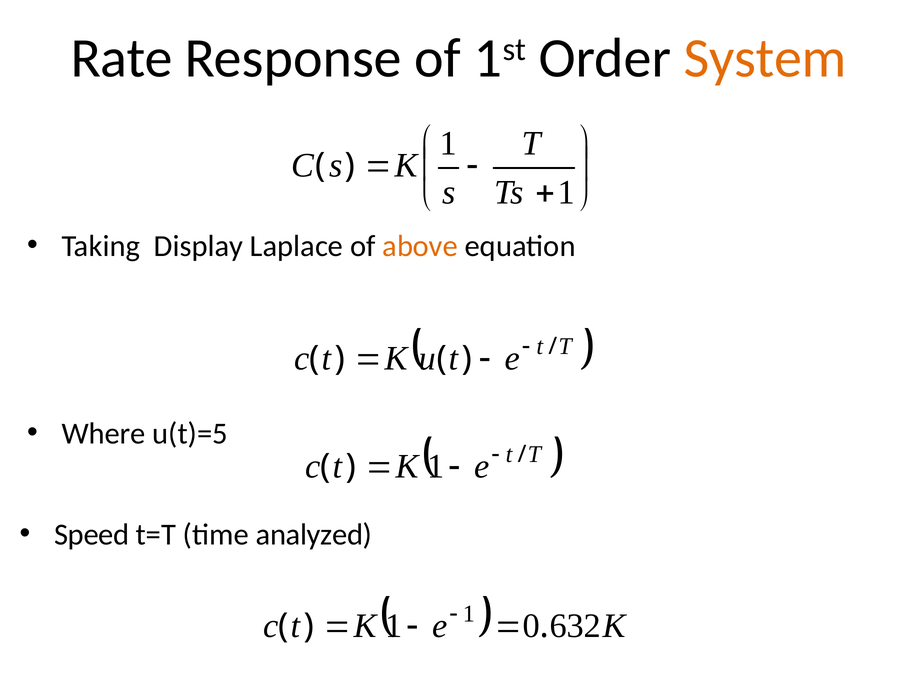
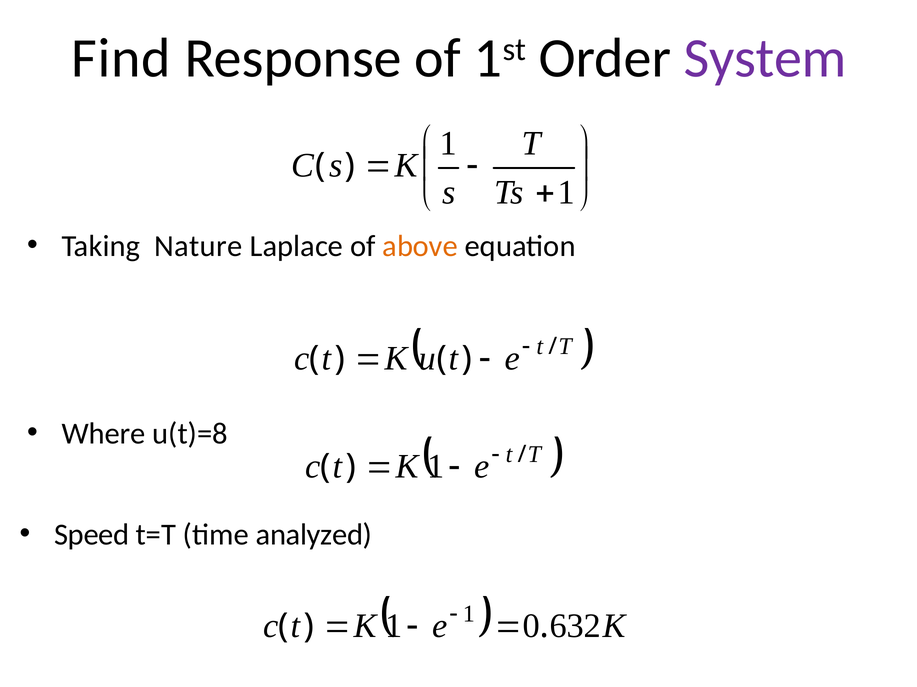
Rate: Rate -> Find (121, 58)
System colour: orange -> purple (765, 58)
Display: Display -> Nature (198, 246)
u(t)=5: u(t)=5 -> u(t)=8 (190, 434)
